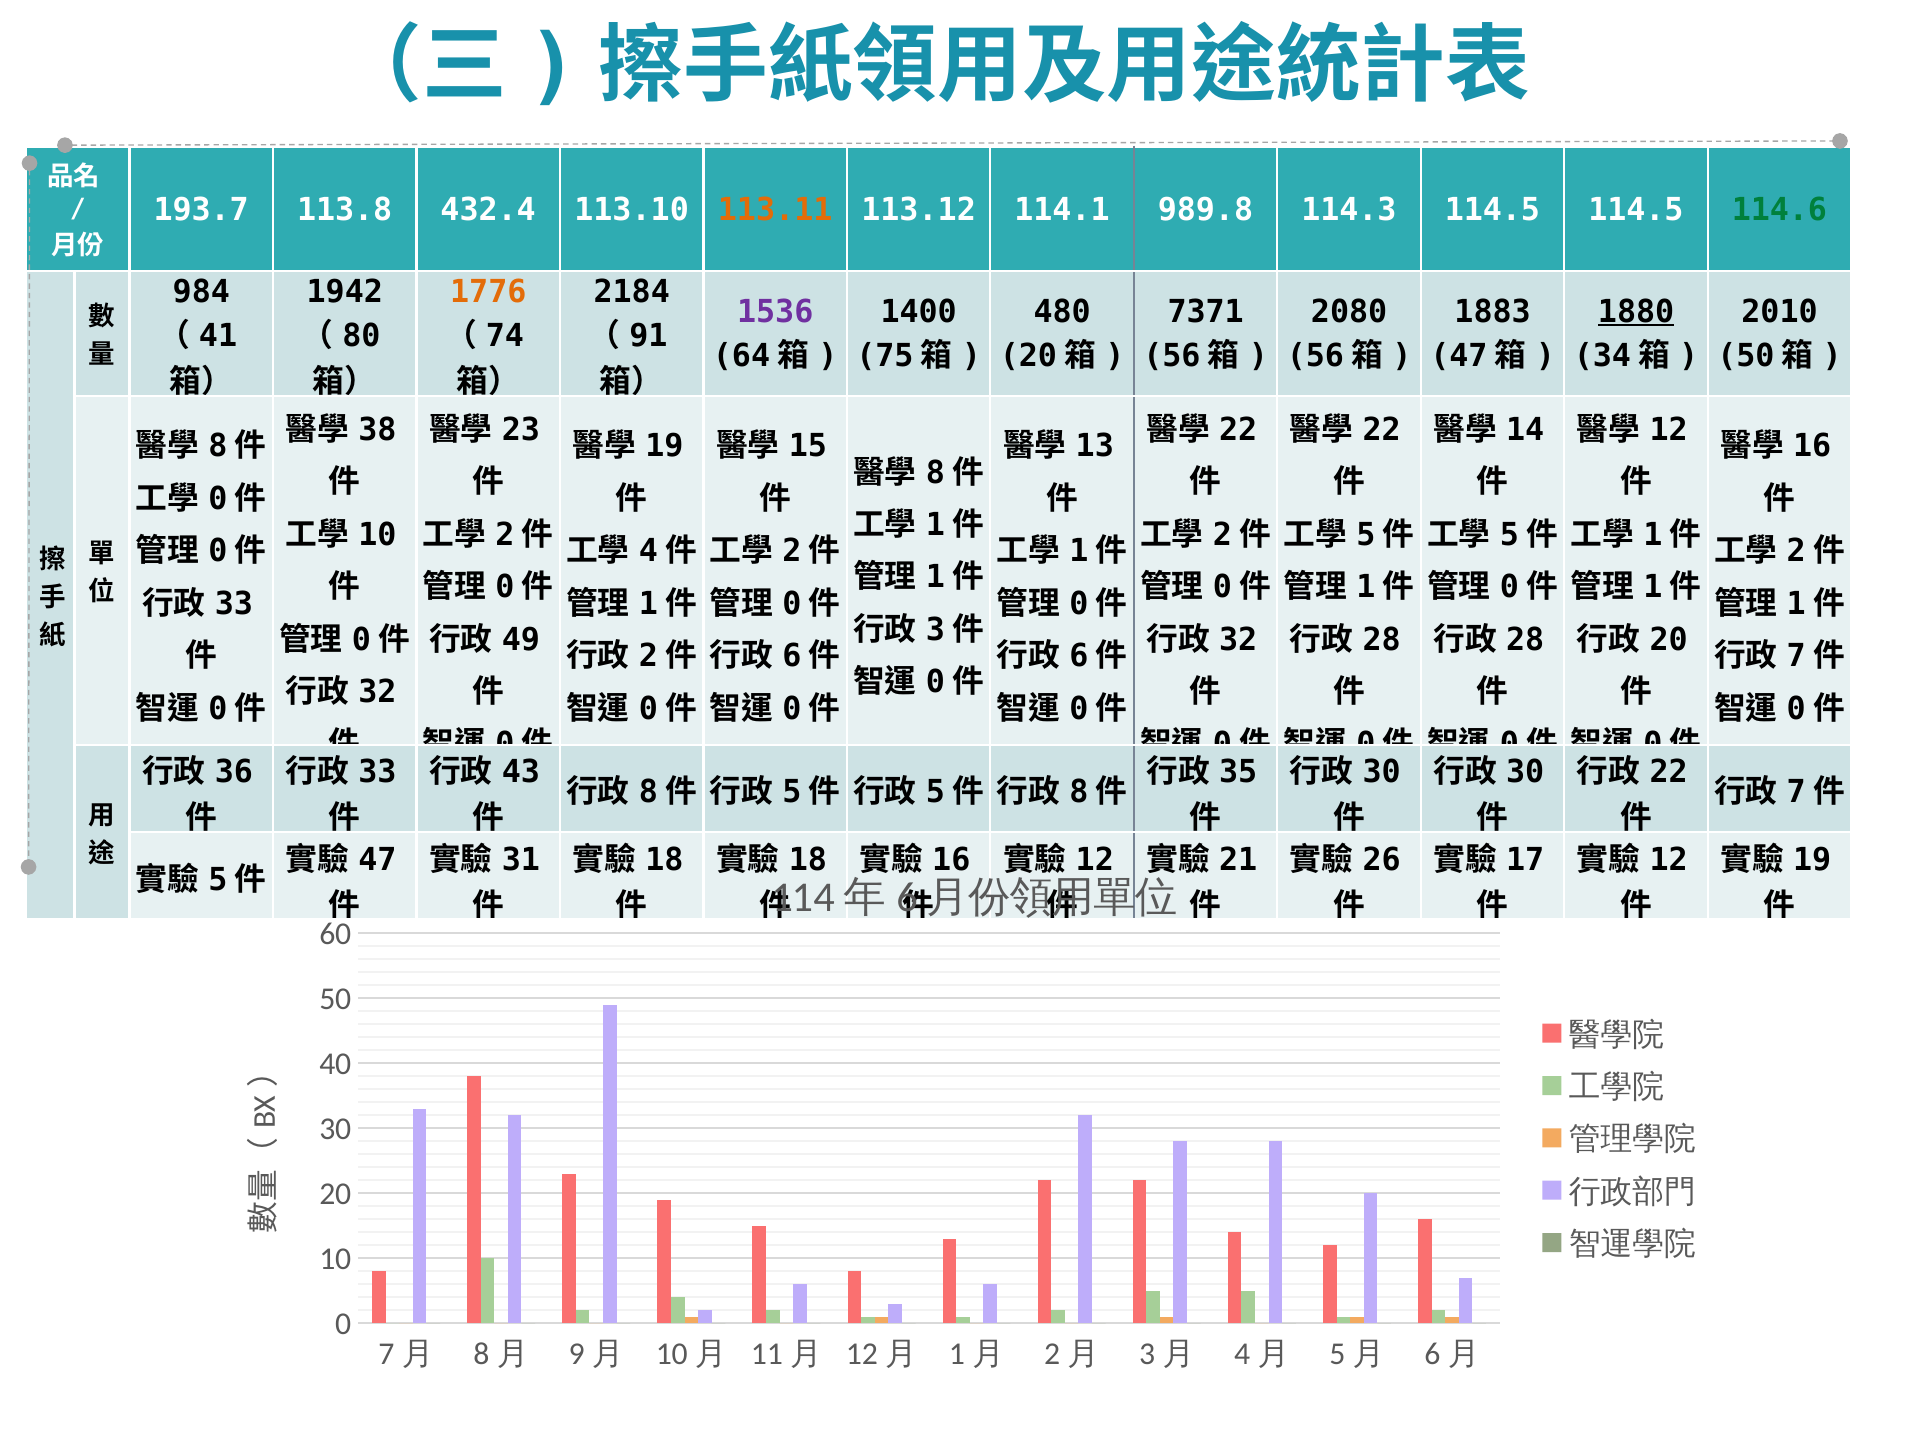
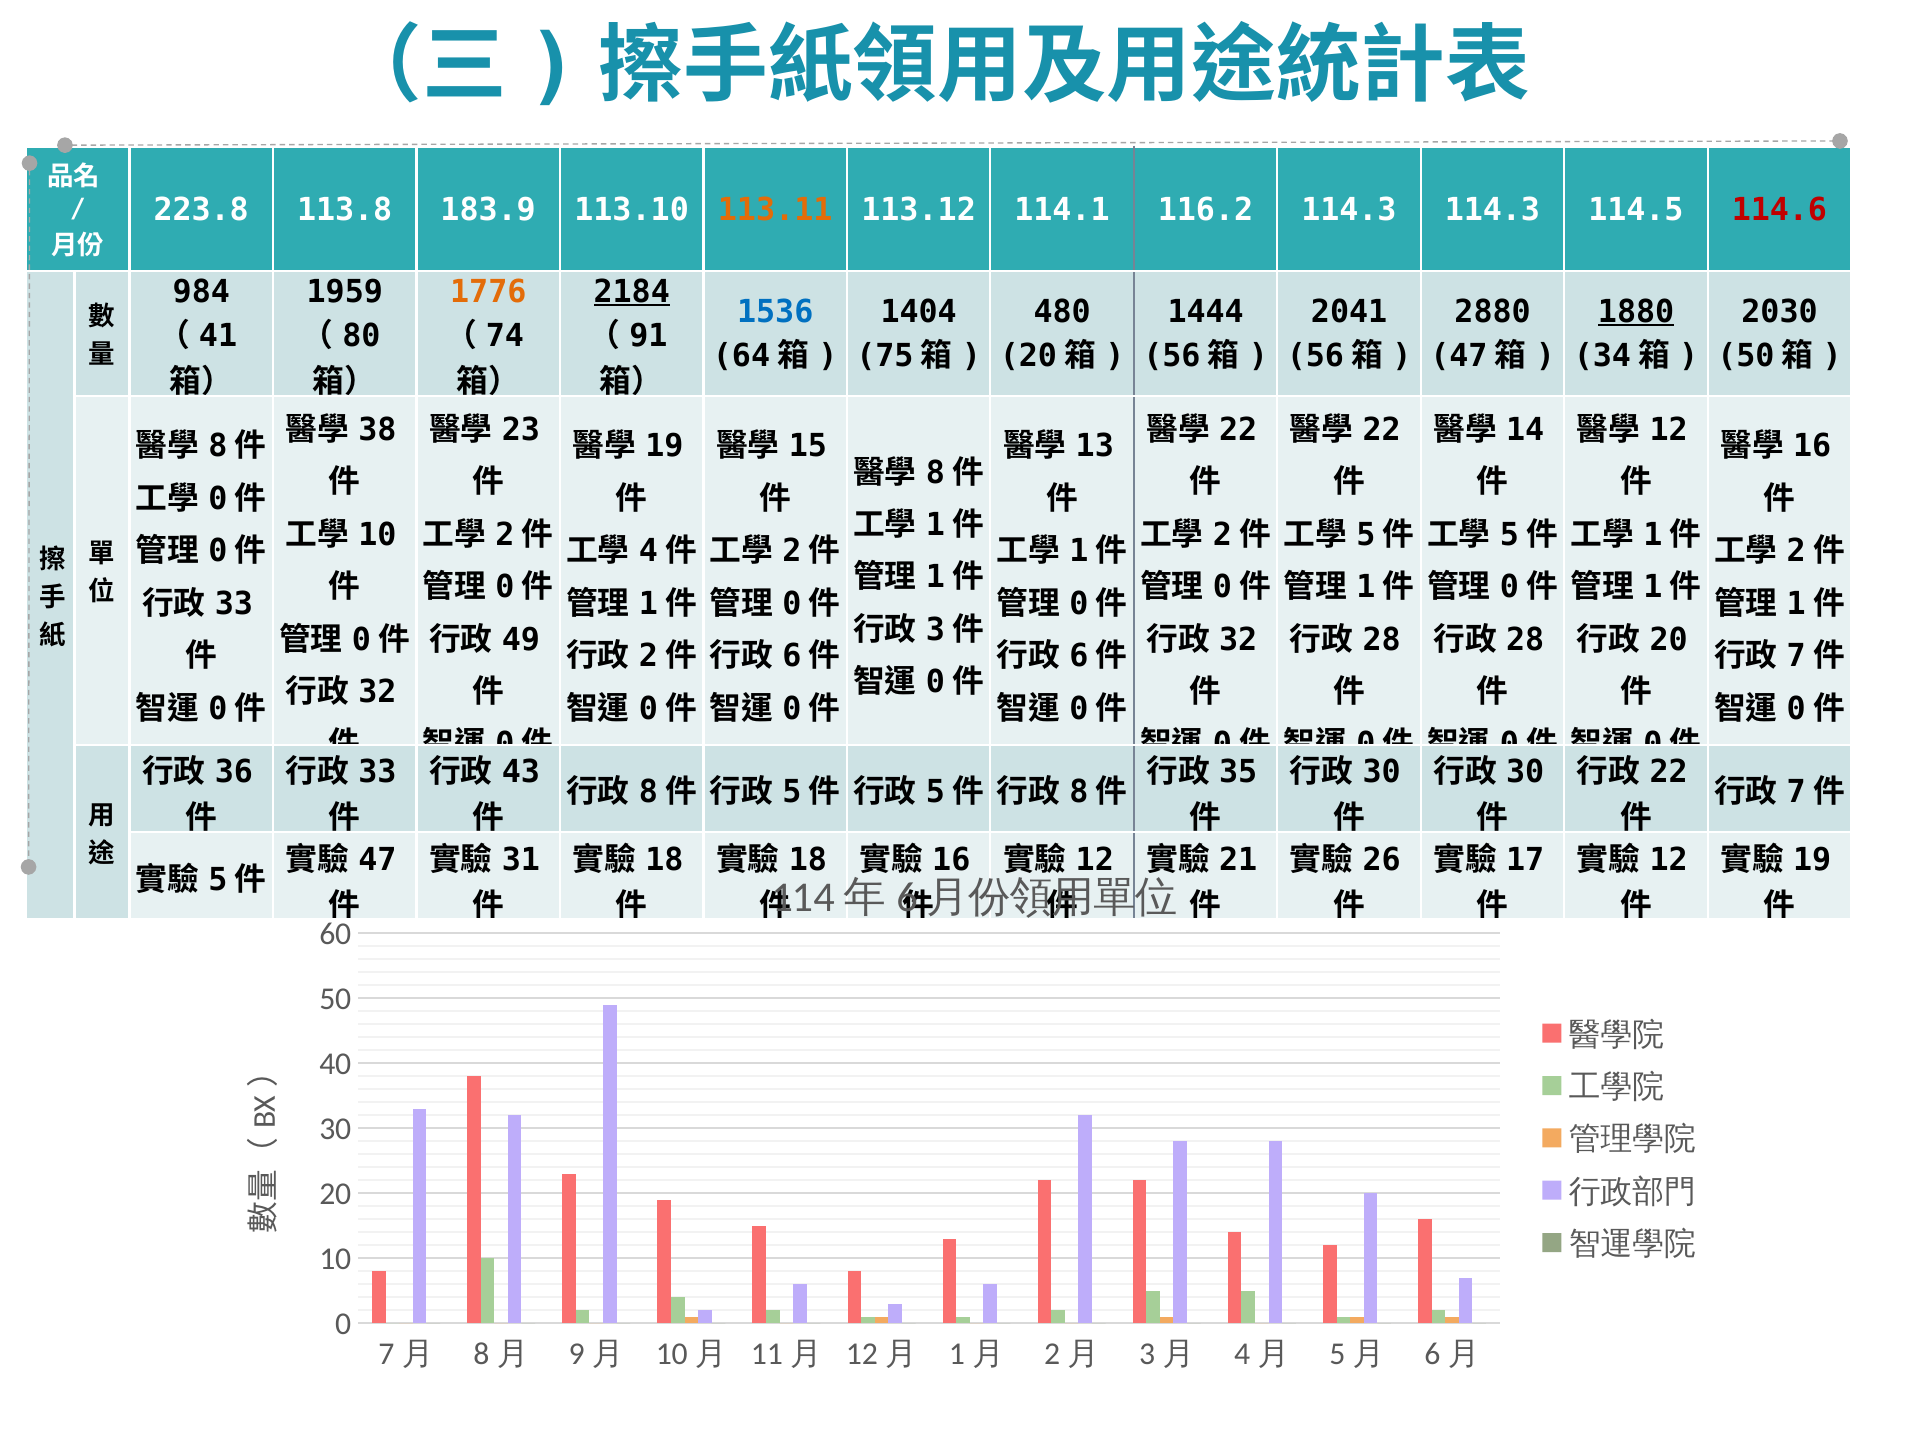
193.7: 193.7 -> 223.8 (201, 210)
432.4: 432.4 -> 183.9 (488, 210)
989.8: 989.8 -> 116.2 (1205, 210)
114.3 114.5: 114.5 -> 114.3 (1492, 210)
114.6 colour: green -> red (1779, 210)
1942: 1942 -> 1959 (345, 292)
2184 underline: none -> present (632, 292)
1536 colour: purple -> blue (775, 312)
1400: 1400 -> 1404 (919, 312)
7371: 7371 -> 1444 (1206, 312)
2080: 2080 -> 2041 (1349, 312)
1883: 1883 -> 2880 (1493, 312)
2010: 2010 -> 2030 (1780, 312)
